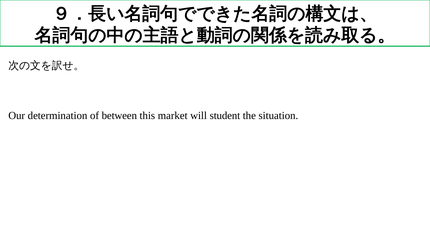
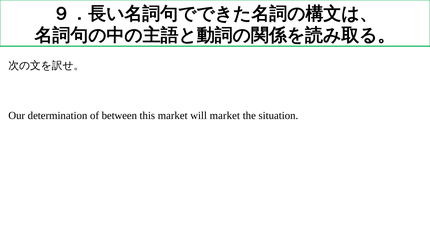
will student: student -> market (225, 115)
